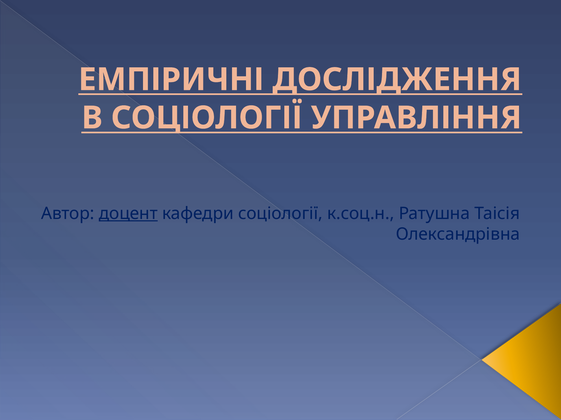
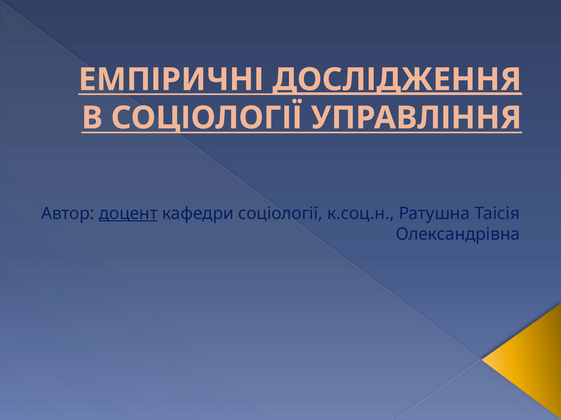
ДОСЛІДЖЕННЯ underline: none -> present (397, 80)
